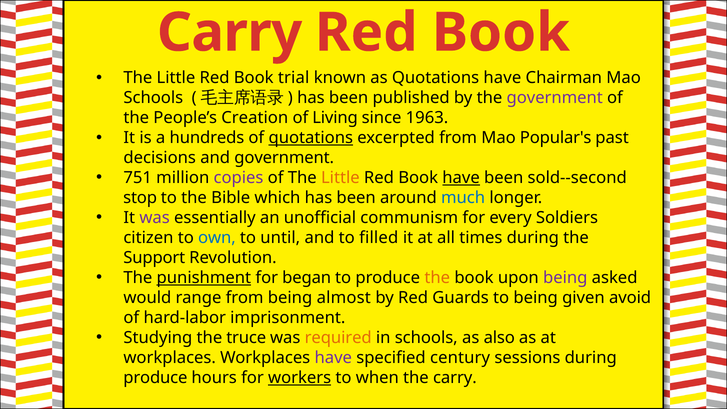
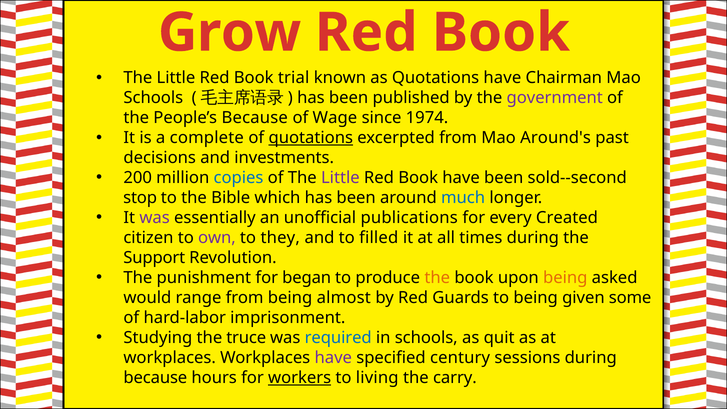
Carry: Carry -> Grow (230, 33)
People’s Creation: Creation -> Because (255, 118)
Living: Living -> Wage (335, 118)
1963: 1963 -> 1974 (427, 118)
hundreds: hundreds -> complete (207, 138)
Popular's: Popular's -> Around's (556, 138)
and government: government -> investments (284, 158)
751: 751 -> 200 (138, 178)
copies colour: purple -> blue (238, 178)
Little colour: orange -> purple (340, 178)
have underline: present -> none (461, 178)
communism: communism -> publications (409, 218)
Soldiers: Soldiers -> Created (567, 218)
own colour: blue -> purple (217, 238)
until: until -> they (280, 238)
punishment underline: present -> none (204, 278)
being colour: purple -> orange (565, 278)
avoid: avoid -> some (630, 298)
required colour: orange -> blue (338, 338)
also: also -> quit (499, 338)
produce: produce -> because (155, 378)
when: when -> living (377, 378)
